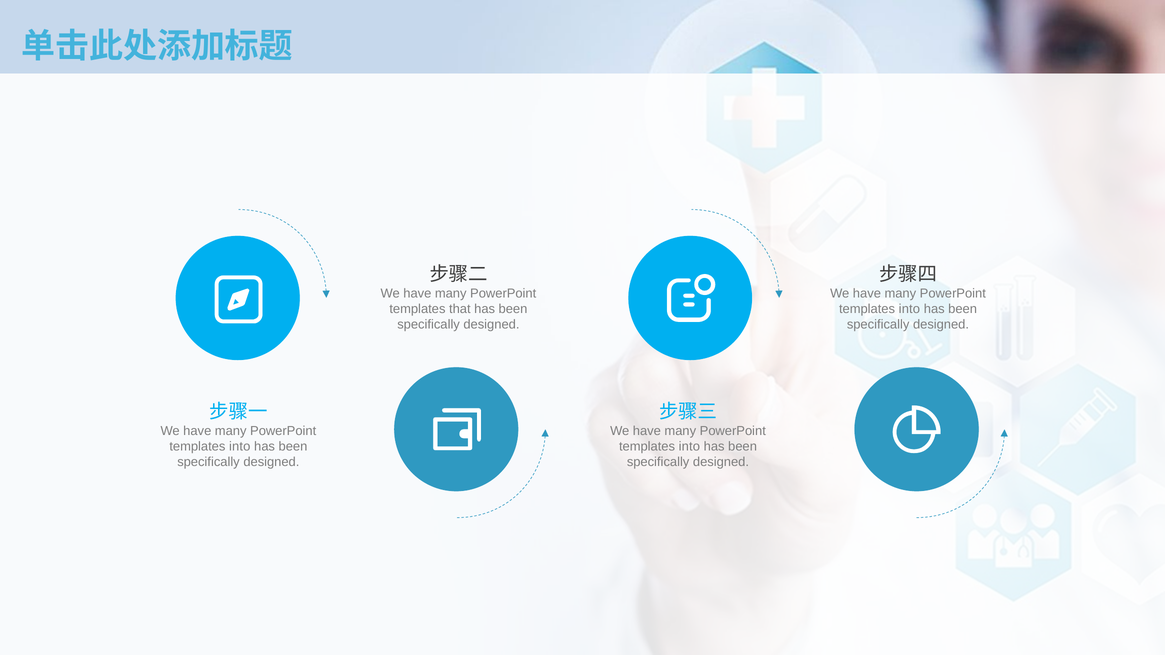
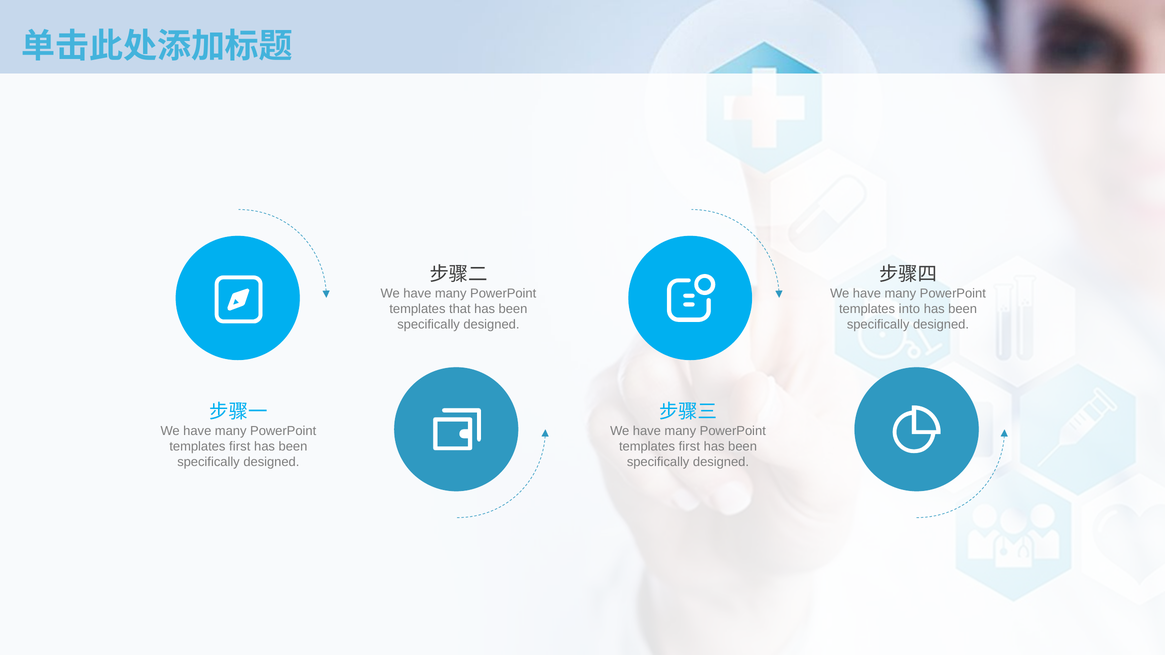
into: into -> first (240, 447)
into: into -> first (689, 447)
